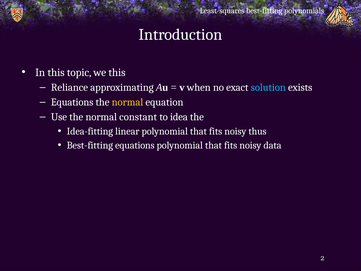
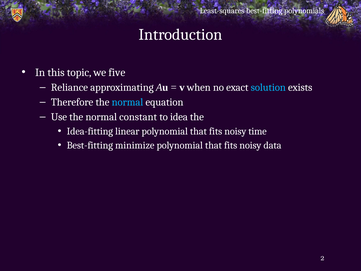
we this: this -> five (117, 72)
Equations: Equations -> Therefore (72, 102)
normal colour: yellow -> light blue (127, 102)
thus: thus -> time (257, 131)
Best-fitting equations: equations -> minimize (135, 145)
